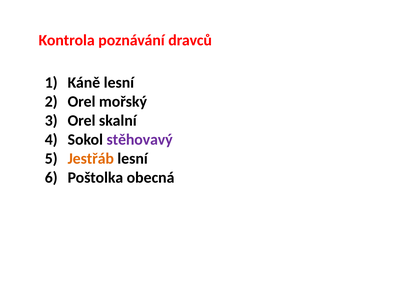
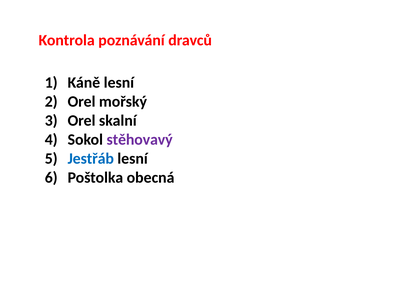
Jestřáb colour: orange -> blue (91, 158)
